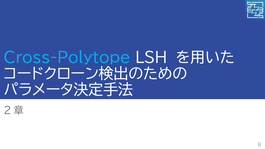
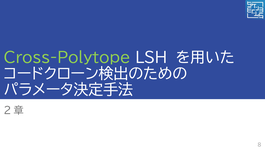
Cross-Polytope colour: light blue -> light green (67, 58)
